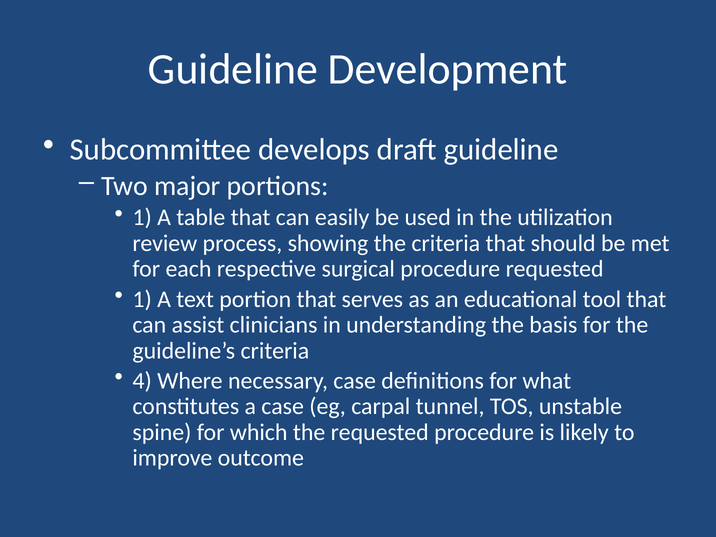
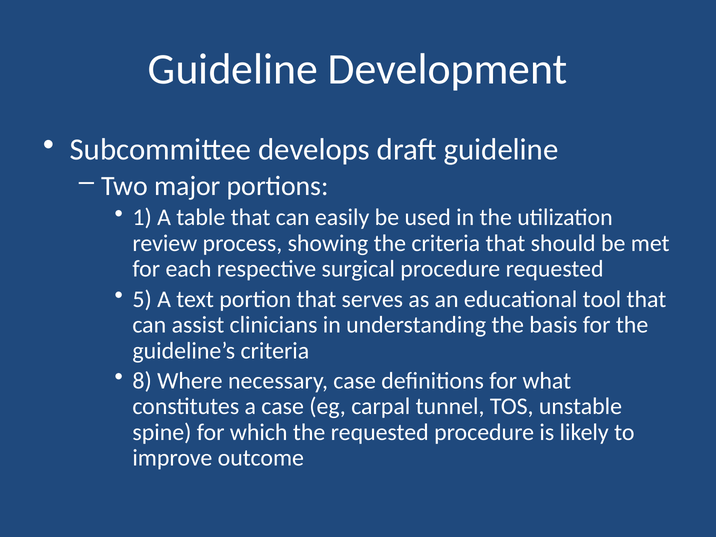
1: 1 -> 5 (142, 299)
4: 4 -> 8 (142, 381)
